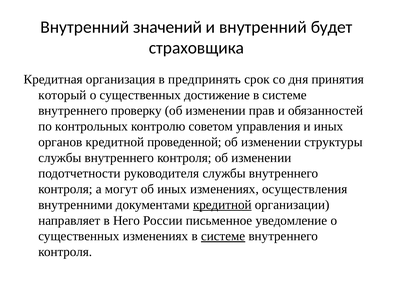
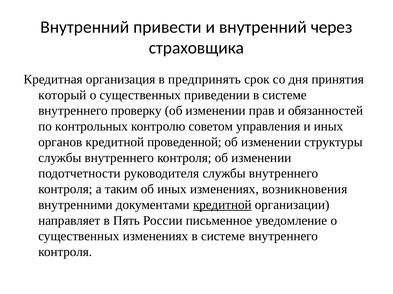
значений: значений -> привести (167, 27)
будет: будет -> через (332, 27)
достижение: достижение -> приведении (217, 95)
могут: могут -> таким (121, 190)
осуществления: осуществления -> возникновения (305, 190)
Него: Него -> Пять (127, 221)
системе underline: present -> none (223, 237)
